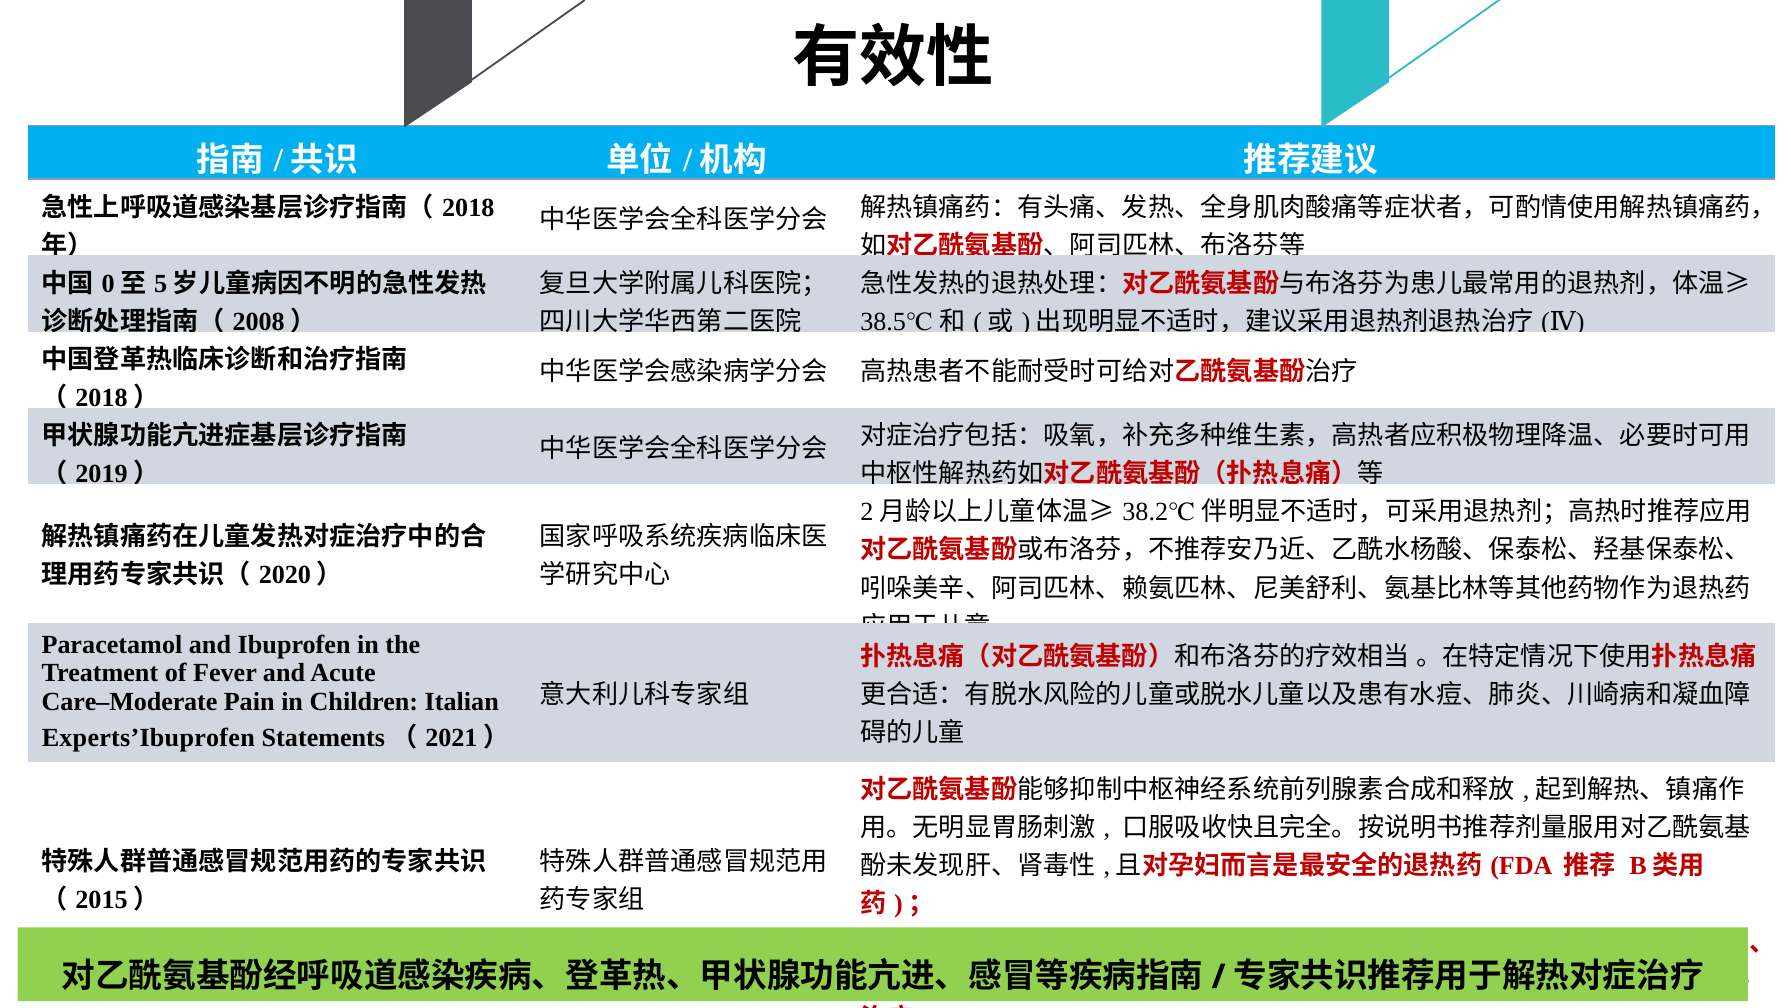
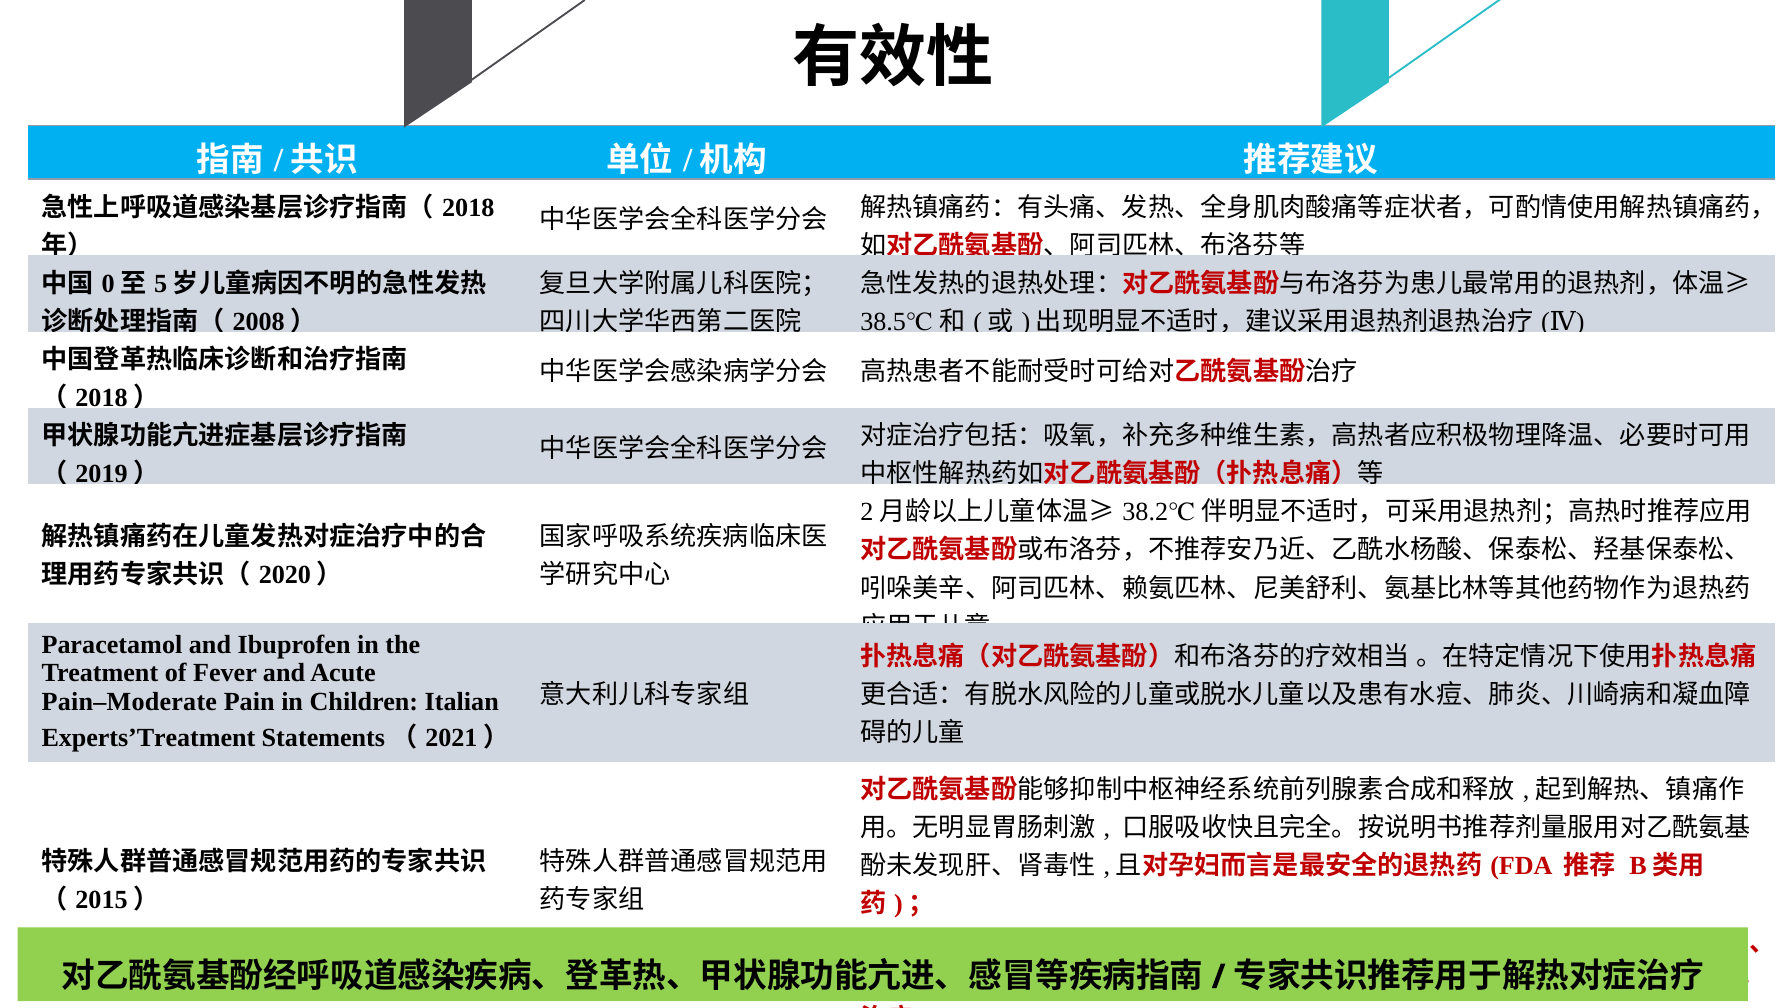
Care–Moderate: Care–Moderate -> Pain–Moderate (129, 702)
Experts’Ibuprofen: Experts’Ibuprofen -> Experts’Treatment (148, 738)
